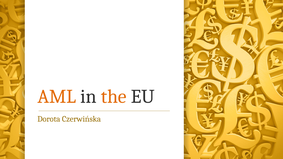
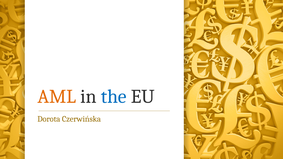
the colour: orange -> blue (114, 97)
